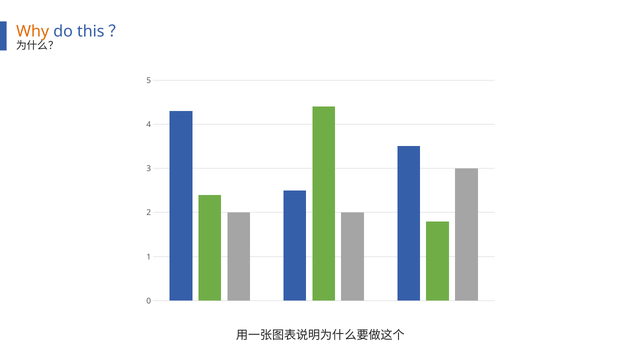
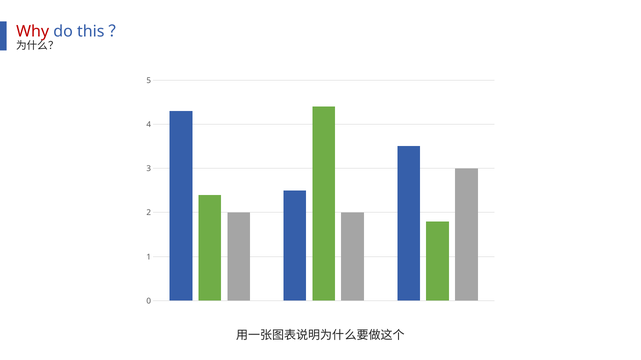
Why colour: orange -> red (33, 32)
